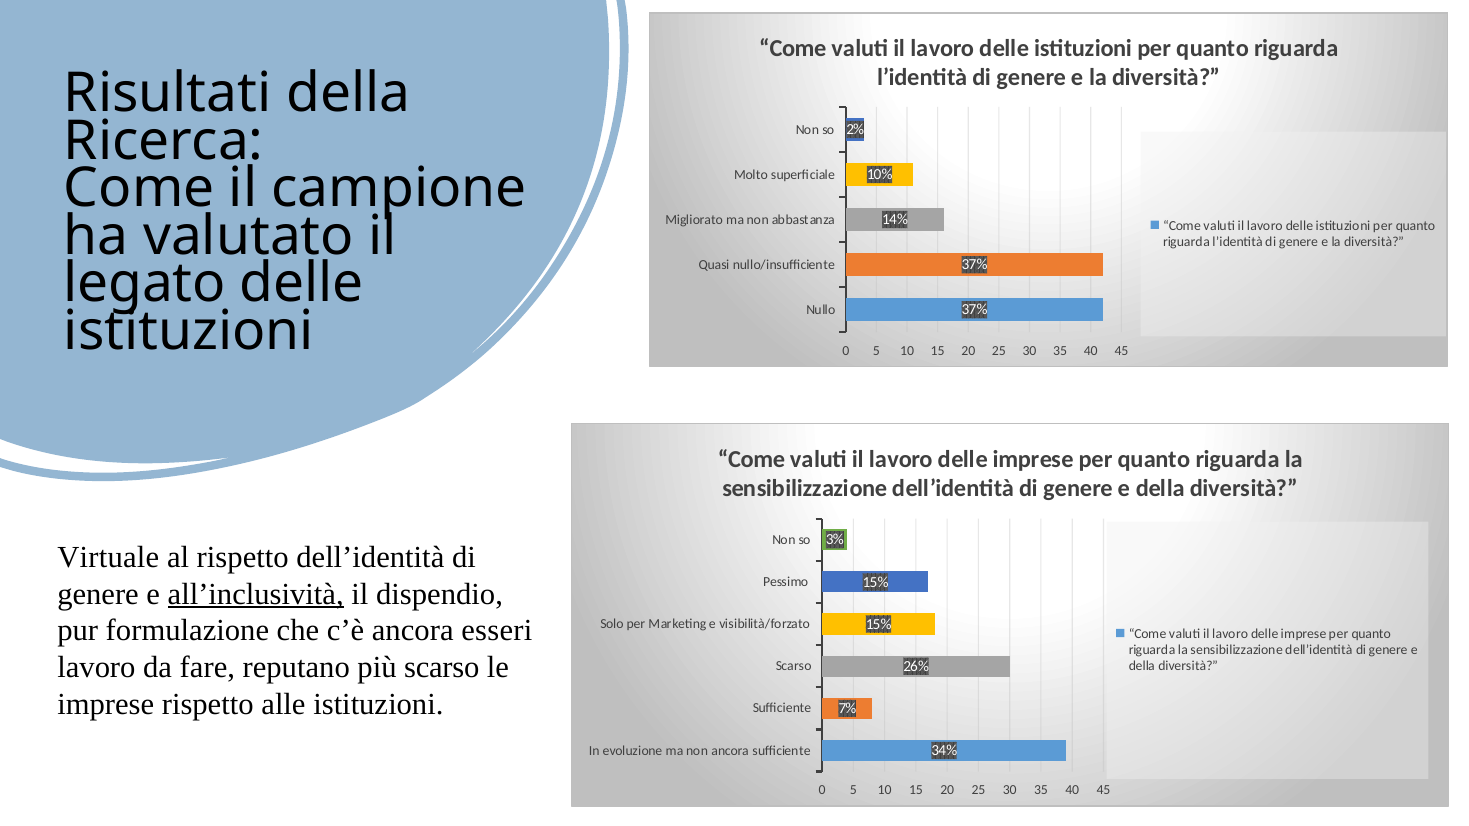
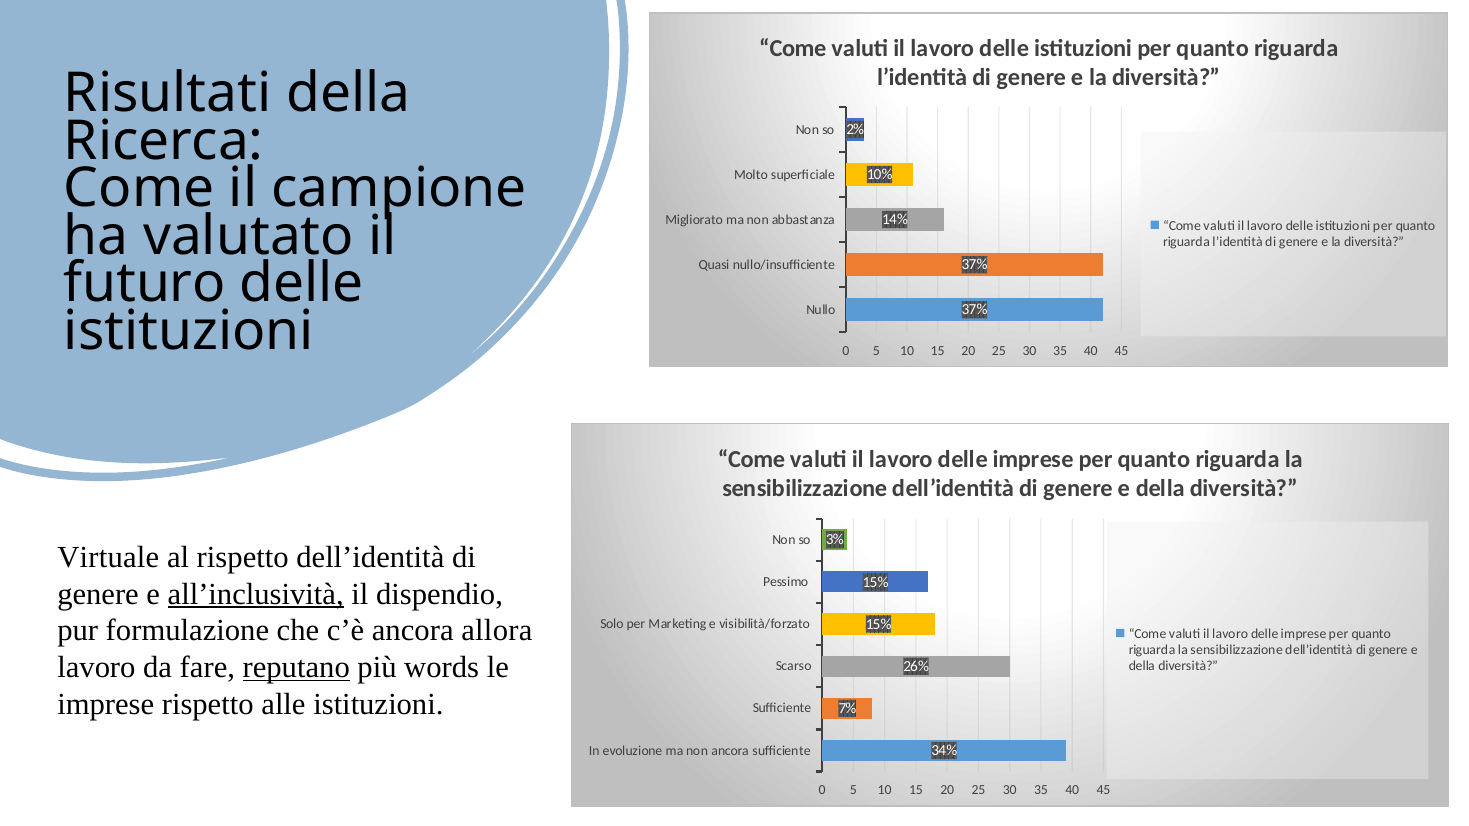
legato: legato -> futuro (145, 284)
esseri: esseri -> allora (497, 631)
reputano underline: none -> present (296, 668)
più scarso: scarso -> words (442, 668)
